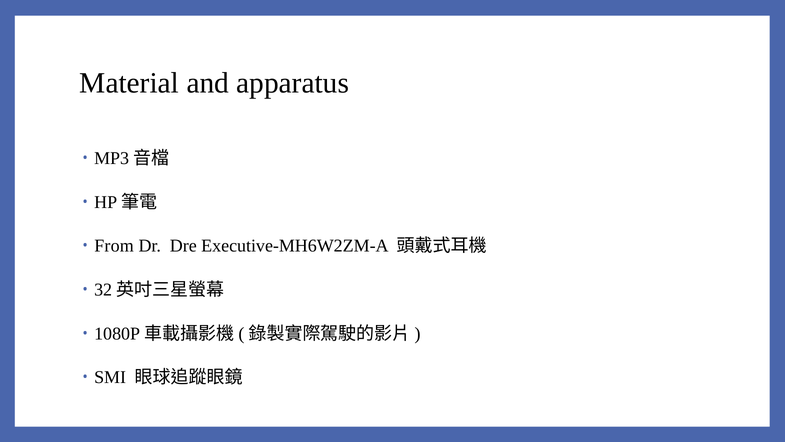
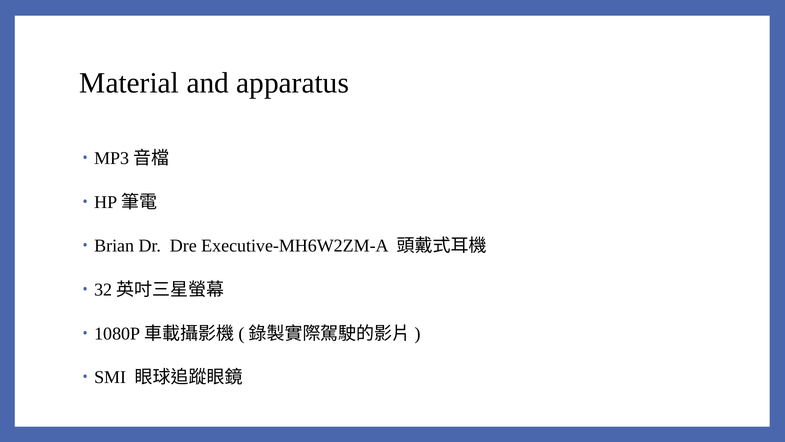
From: From -> Brian (114, 246)
